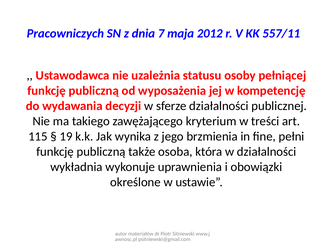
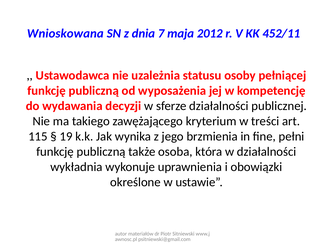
Pracowniczych: Pracowniczych -> Wnioskowana (65, 33)
557/11: 557/11 -> 452/11 (281, 33)
